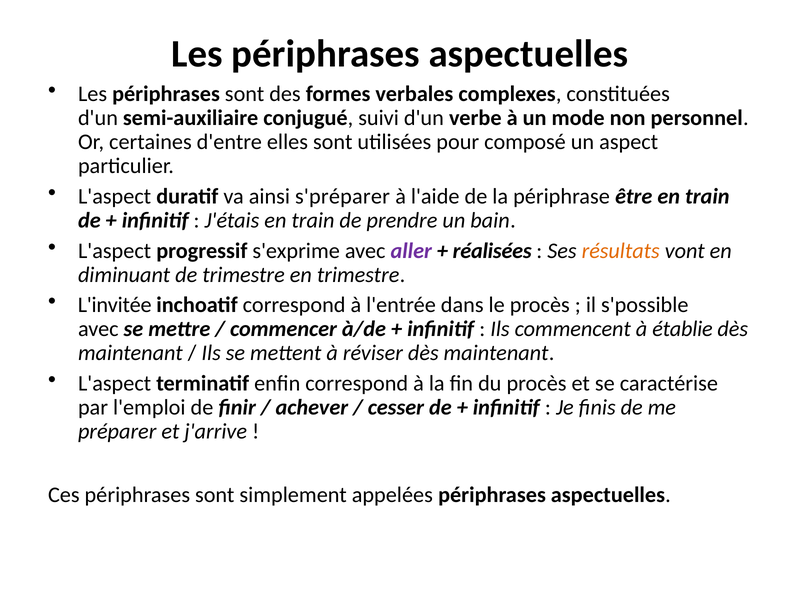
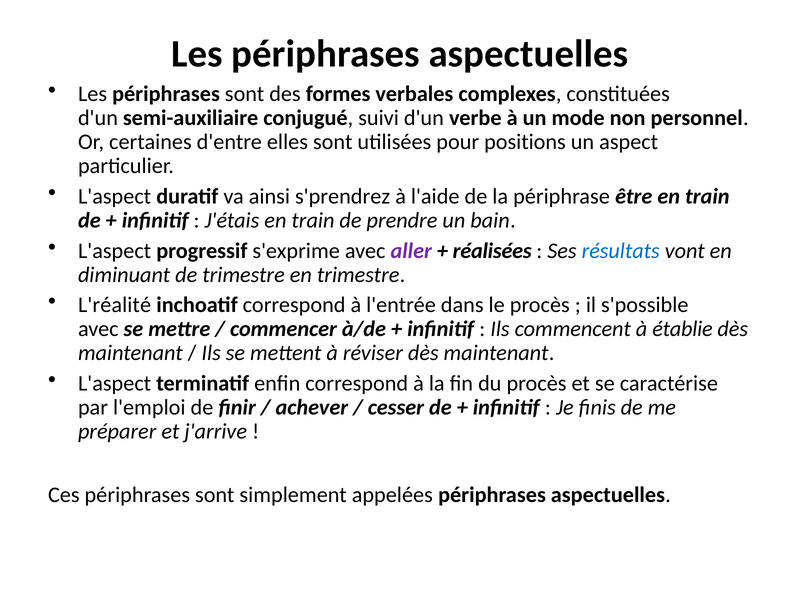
composé: composé -> positions (525, 142)
s'préparer: s'préparer -> s'prendrez (343, 196)
résultats colour: orange -> blue (621, 251)
L'invitée: L'invitée -> L'réalité (115, 305)
